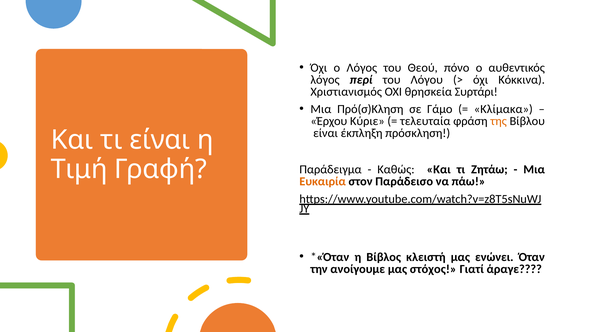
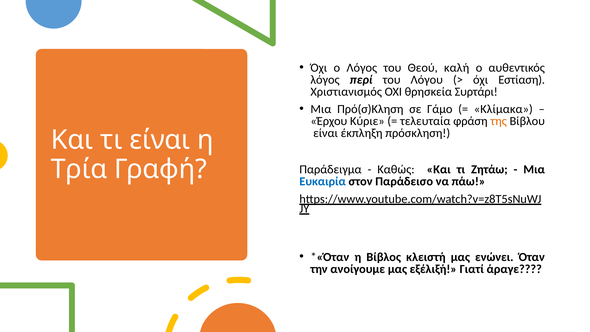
πόνο: πόνο -> καλή (457, 68)
Κόκκινα: Κόκκινα -> Εστίαση (522, 80)
Τιμή: Τιμή -> Τρία (79, 169)
Ευκαιρία colour: orange -> blue (323, 181)
στόχος: στόχος -> εξέλιξή (433, 269)
